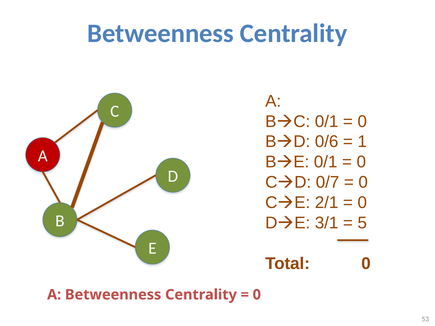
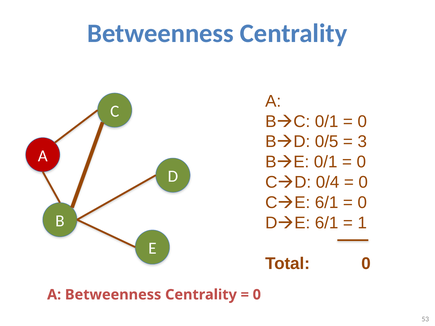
0/6: 0/6 -> 0/5 (327, 142)
1: 1 -> 3 (362, 142)
0/7: 0/7 -> 0/4 (328, 182)
2/1: 2/1 -> 6/1 (327, 203)
3/1: 3/1 -> 6/1 (327, 223)
5: 5 -> 1 (362, 223)
